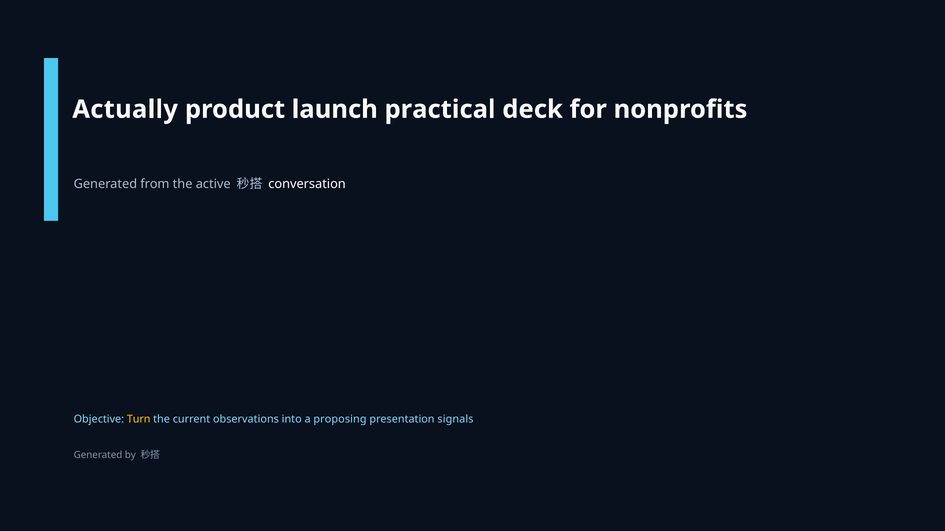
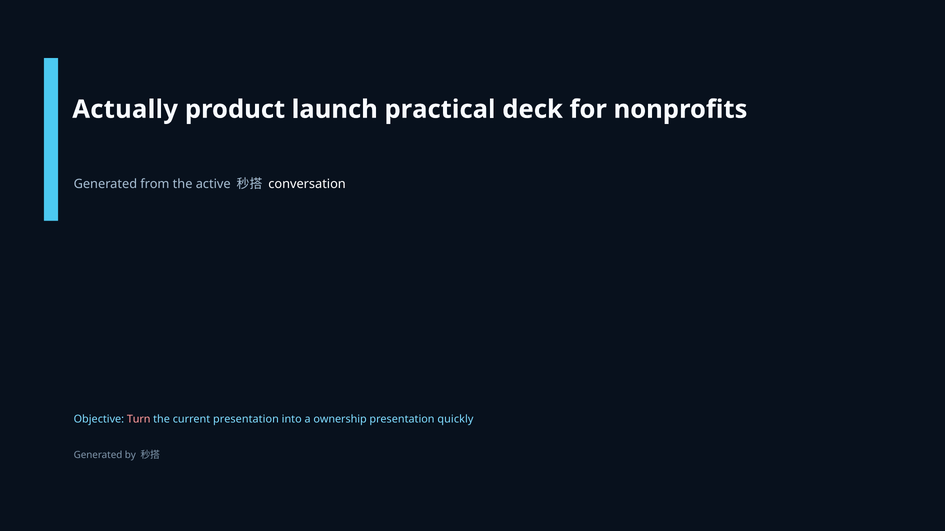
Turn colour: yellow -> pink (139, 420)
current observations: observations -> presentation (246, 420)
proposing: proposing -> ownership (340, 420)
signals: signals -> quickly (455, 420)
